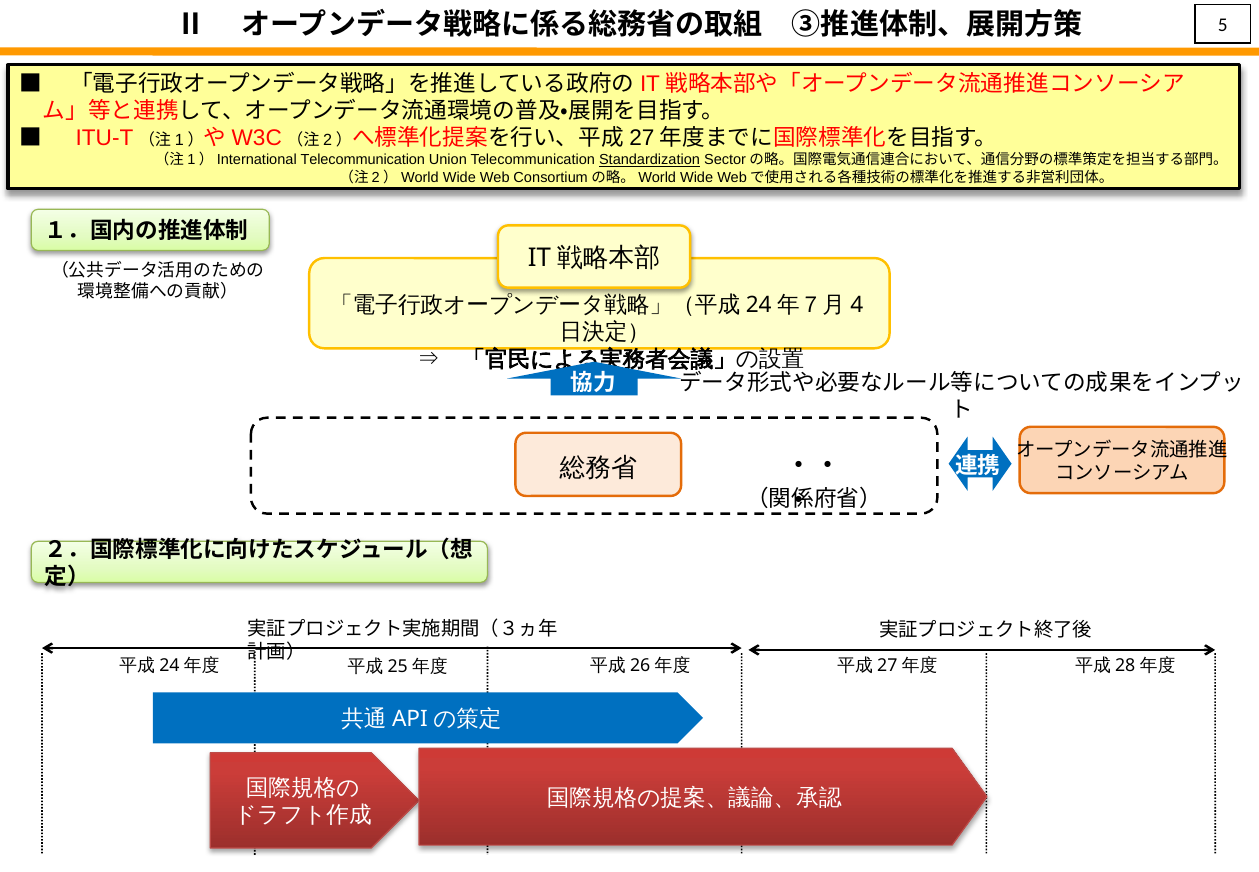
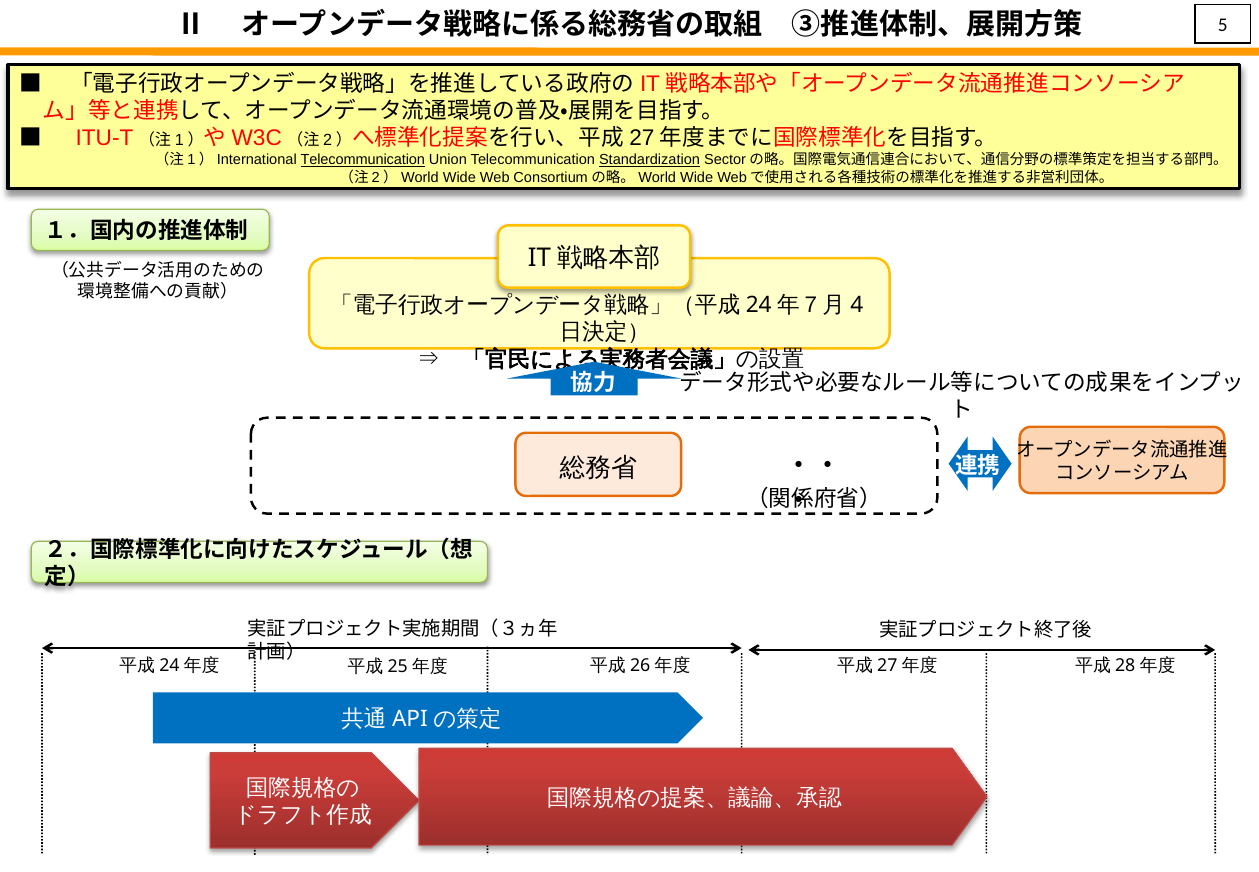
Telecommunication underline: none -> present (363, 160)
